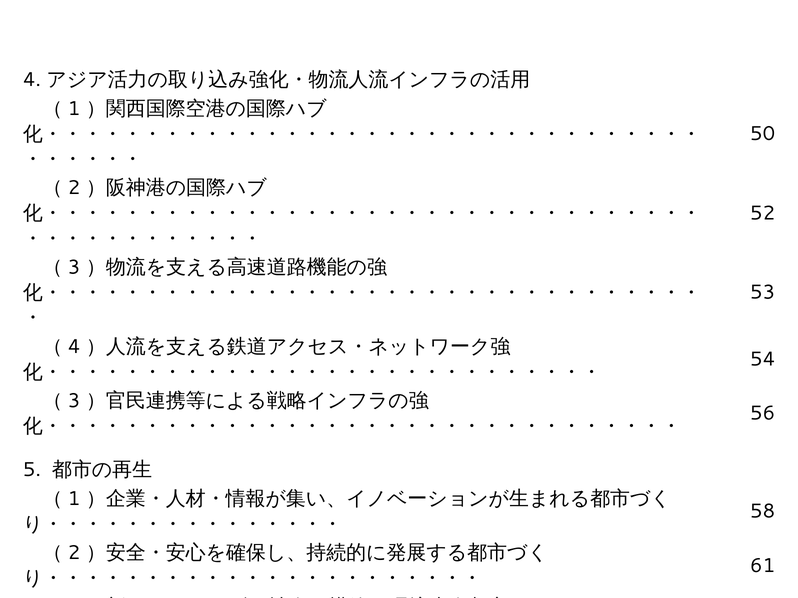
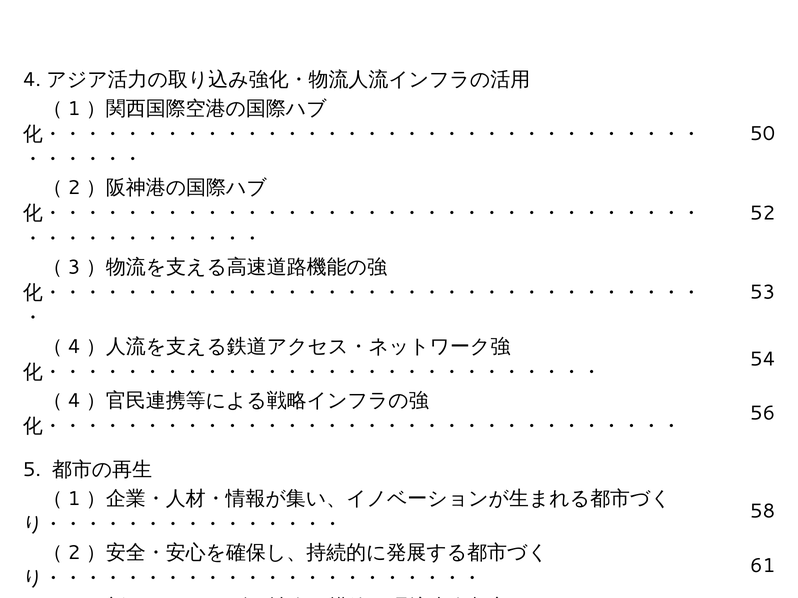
3: 3 -> 4 (74, 401)
